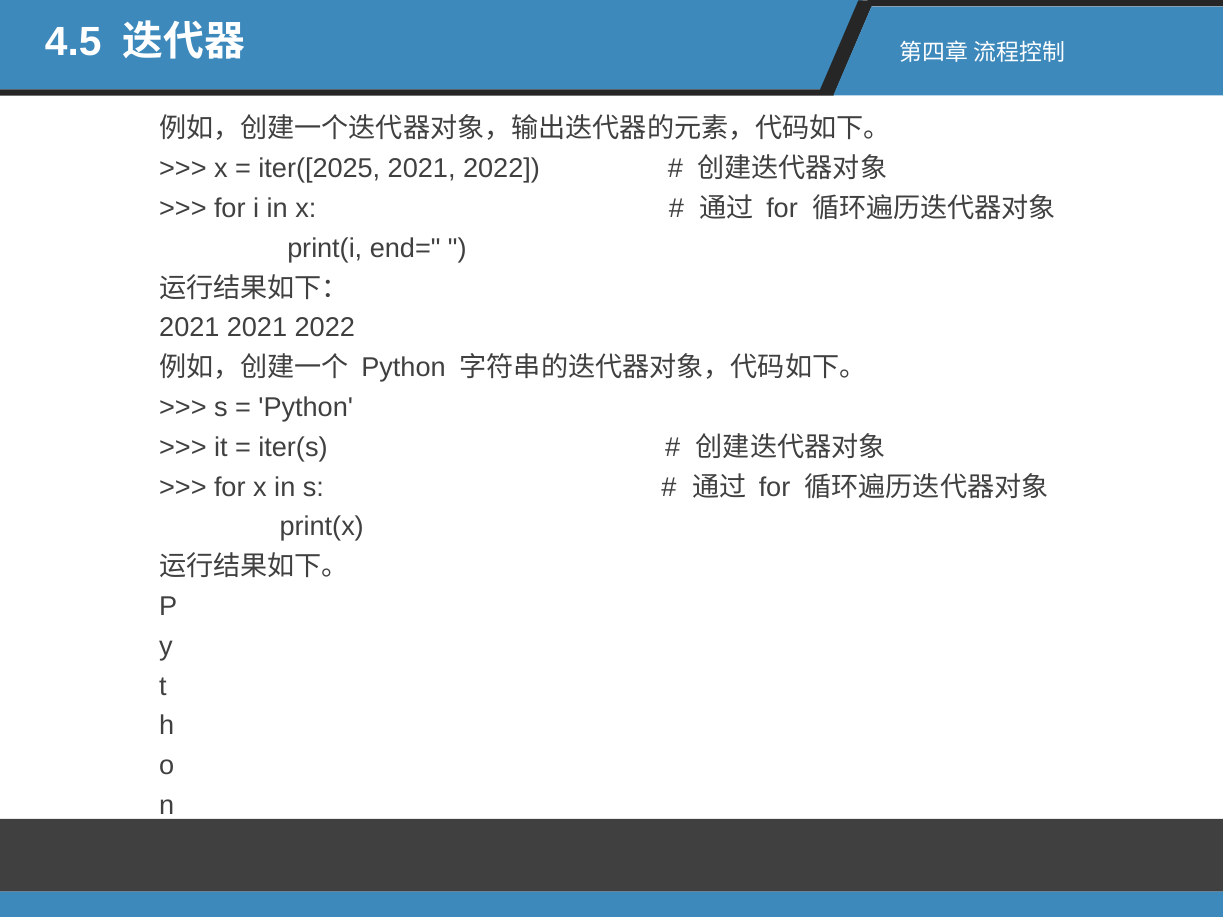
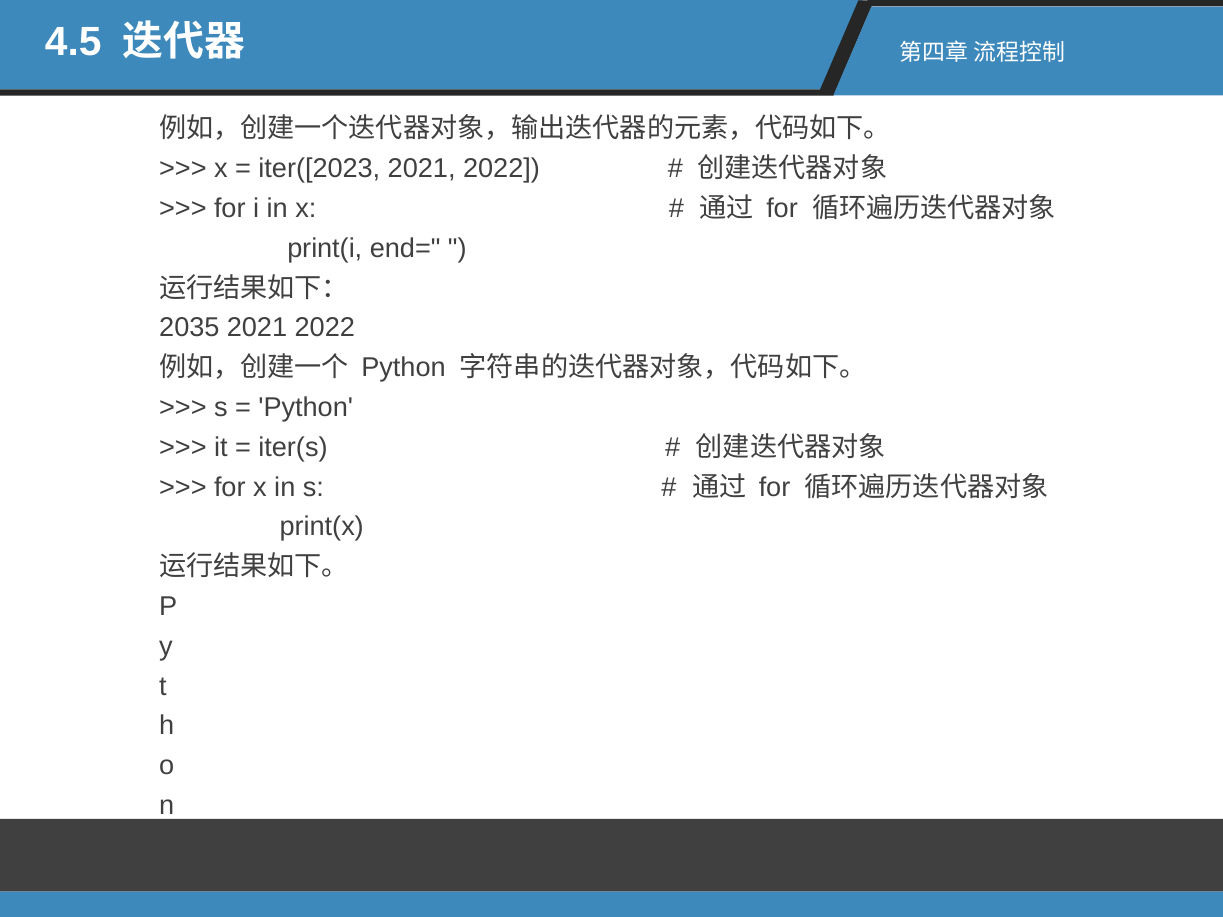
iter([2025: iter([2025 -> iter([2023 (319, 169)
2021: 2021 -> 2035 (189, 328)
